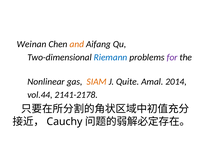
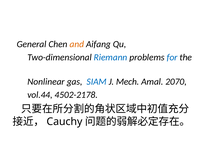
Weinan: Weinan -> General (32, 44)
for colour: purple -> blue (172, 57)
SIAM colour: orange -> blue (97, 81)
Quite: Quite -> Mech (128, 81)
2014: 2014 -> 2070 (176, 81)
2141-2178: 2141-2178 -> 4502-2178 (76, 95)
